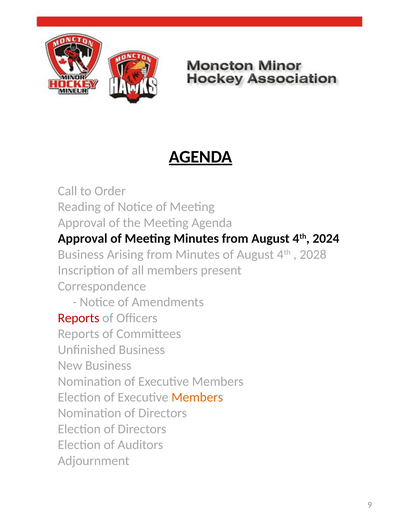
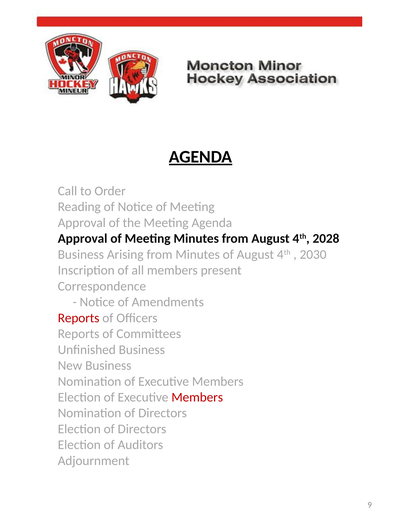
2024: 2024 -> 2028 (326, 239)
2028: 2028 -> 2030 (313, 255)
Members colour: orange -> red (197, 398)
